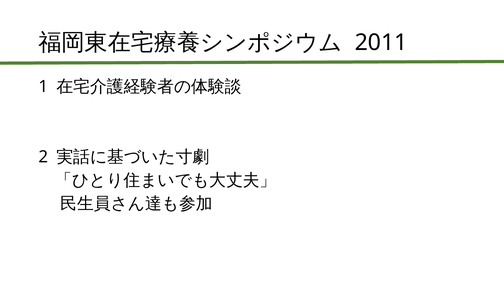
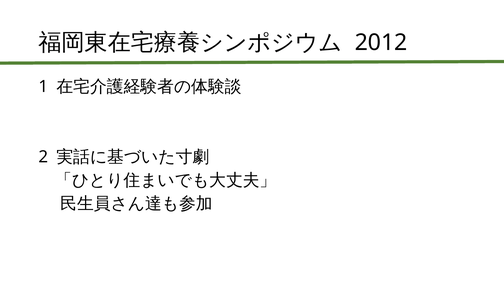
2011: 2011 -> 2012 (381, 42)
